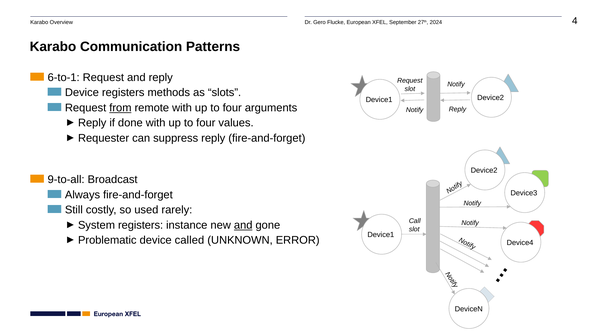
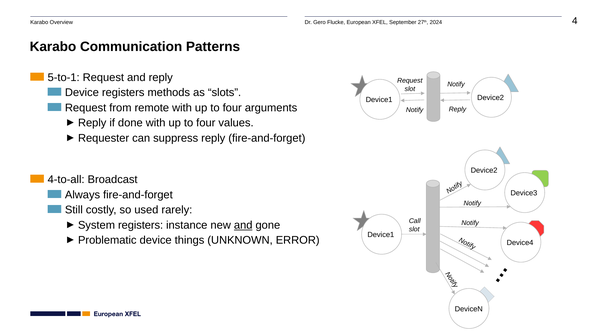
6-to-1: 6-to-1 -> 5-to-1 (64, 77)
from underline: present -> none (120, 108)
9-to-all: 9-to-all -> 4-to-all (66, 180)
called: called -> things (190, 240)
